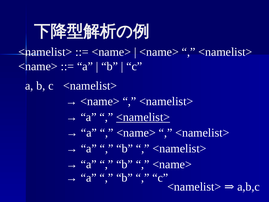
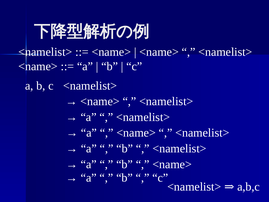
<namelist> underline: present -> none (143, 117)
